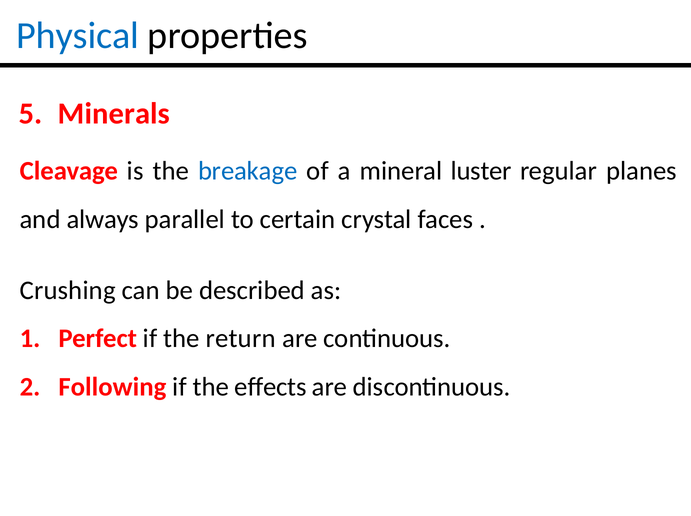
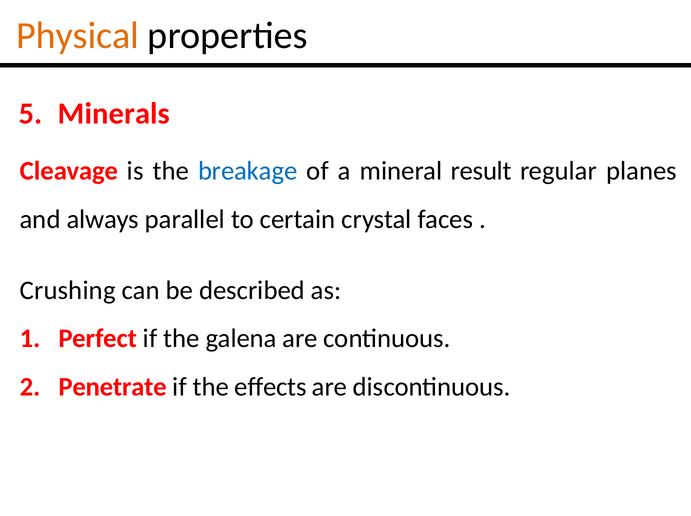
Physical colour: blue -> orange (78, 36)
luster: luster -> result (481, 171)
return: return -> galena (241, 339)
Following: Following -> Penetrate (113, 387)
